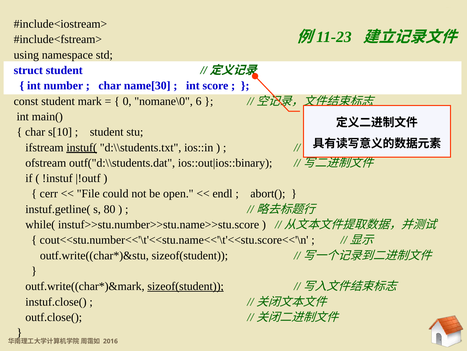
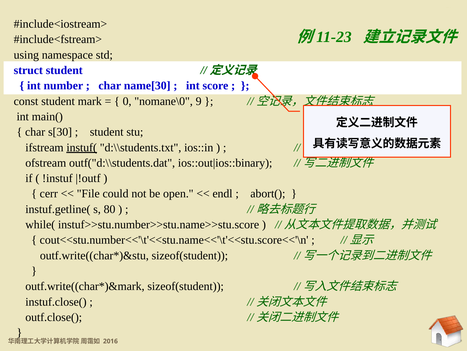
6: 6 -> 9 (199, 101)
s[10: s[10 -> s[30 (60, 132)
sizeof(student underline: present -> none (186, 286)
